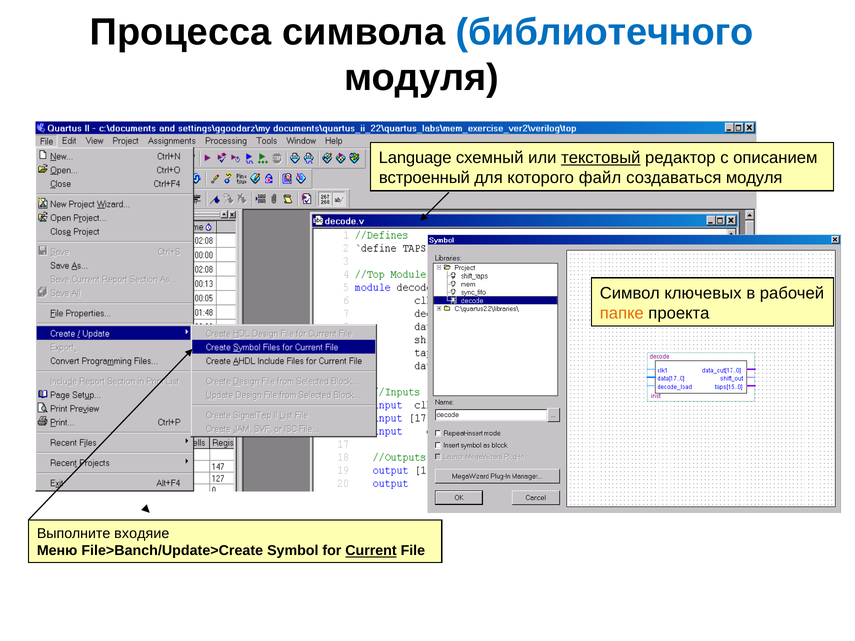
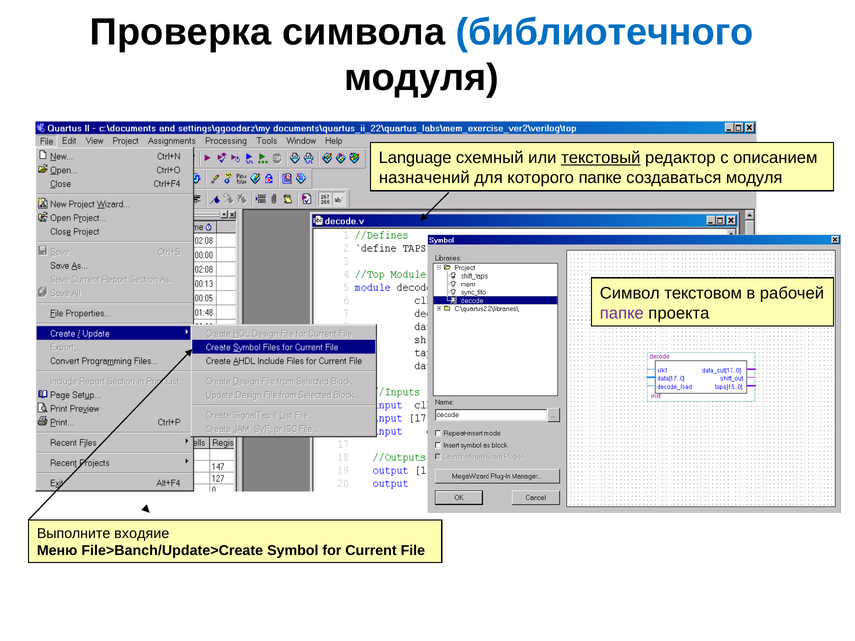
Процесса: Процесса -> Проверка (181, 32)
встроенный: встроенный -> назначений (424, 178)
которого файл: файл -> папке (600, 178)
ключевых: ключевых -> текстовом (703, 293)
папке colour: orange -> purple (622, 313)
Current underline: present -> none (371, 551)
